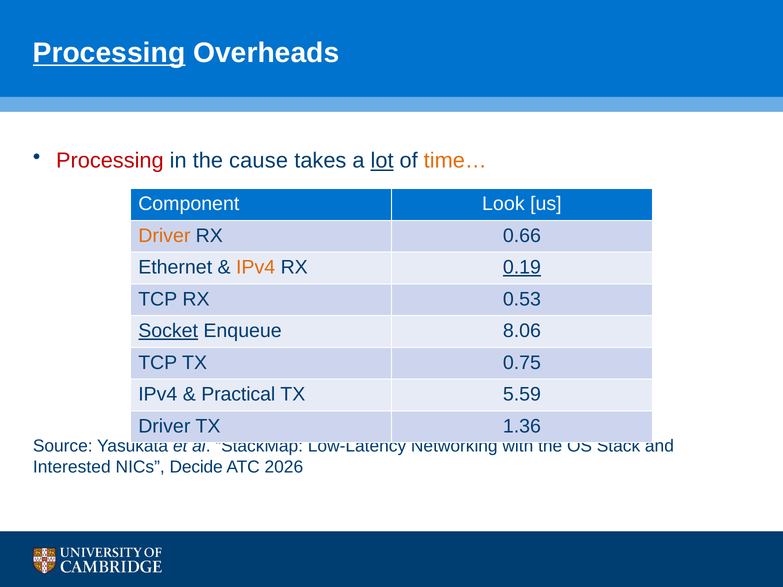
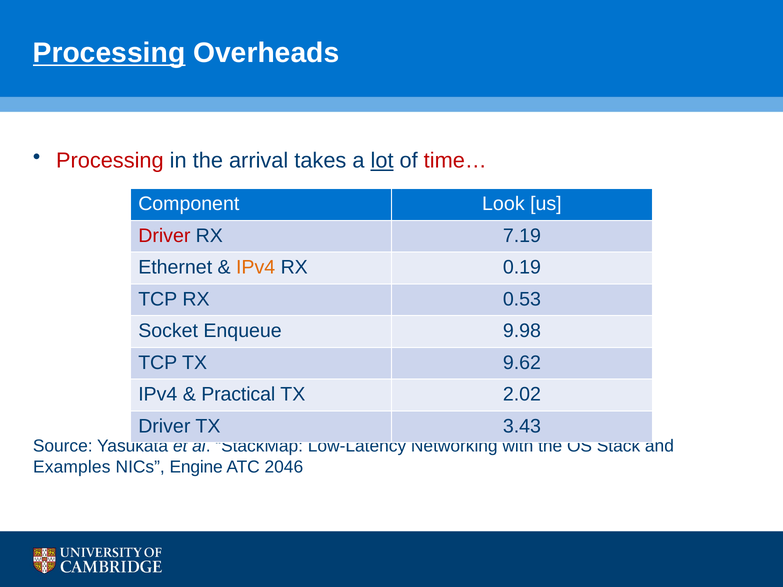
cause: cause -> arrival (259, 161)
time… colour: orange -> red (455, 161)
Driver colour: orange -> red (164, 236)
0.66: 0.66 -> 7.19 (522, 236)
0.19 underline: present -> none (522, 268)
Socket underline: present -> none (168, 331)
8.06: 8.06 -> 9.98 (522, 331)
0.75: 0.75 -> 9.62 (522, 363)
5.59: 5.59 -> 2.02 (522, 395)
1.36: 1.36 -> 3.43 (522, 426)
Interested: Interested -> Examples (72, 467)
Decide: Decide -> Engine (196, 467)
2026: 2026 -> 2046 (284, 467)
